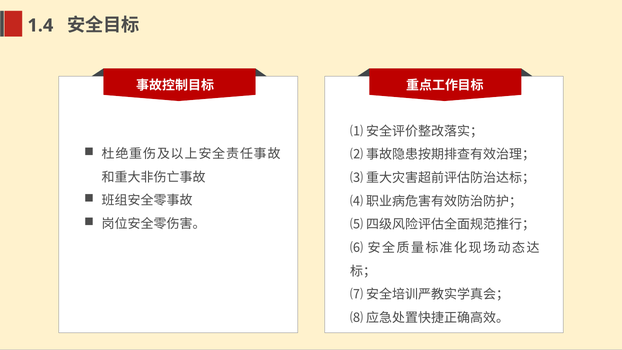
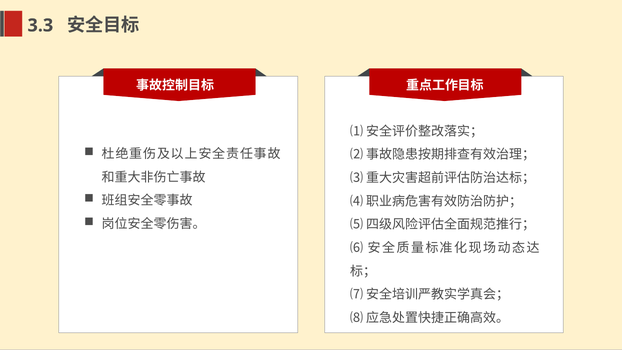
1.4: 1.4 -> 3.3 (40, 25)
